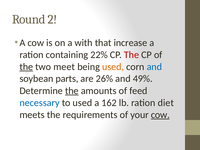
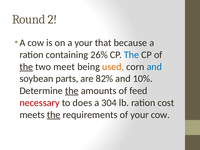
a with: with -> your (84, 43)
increase: increase -> because (130, 43)
22%: 22% -> 26% (99, 55)
The colour: red -> blue (132, 55)
26%: 26% -> 82% (104, 79)
49%: 49% -> 10% (143, 79)
necessary colour: blue -> red (40, 103)
to used: used -> does (82, 103)
162: 162 -> 304 (109, 103)
diet: diet -> cost (166, 103)
the underline: none -> present (54, 115)
cow underline: present -> none (160, 115)
